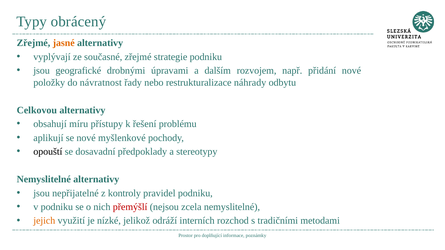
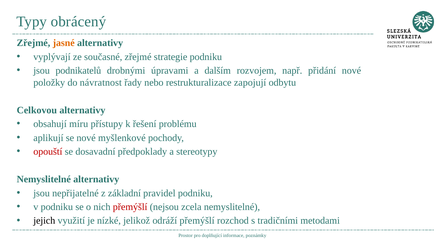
geografické: geografické -> podnikatelů (78, 71)
náhrady: náhrady -> zapojují (250, 83)
opouští colour: black -> red (48, 152)
kontroly: kontroly -> základní (124, 193)
jejich colour: orange -> black (44, 221)
odráží interních: interních -> přemýšlí (197, 221)
